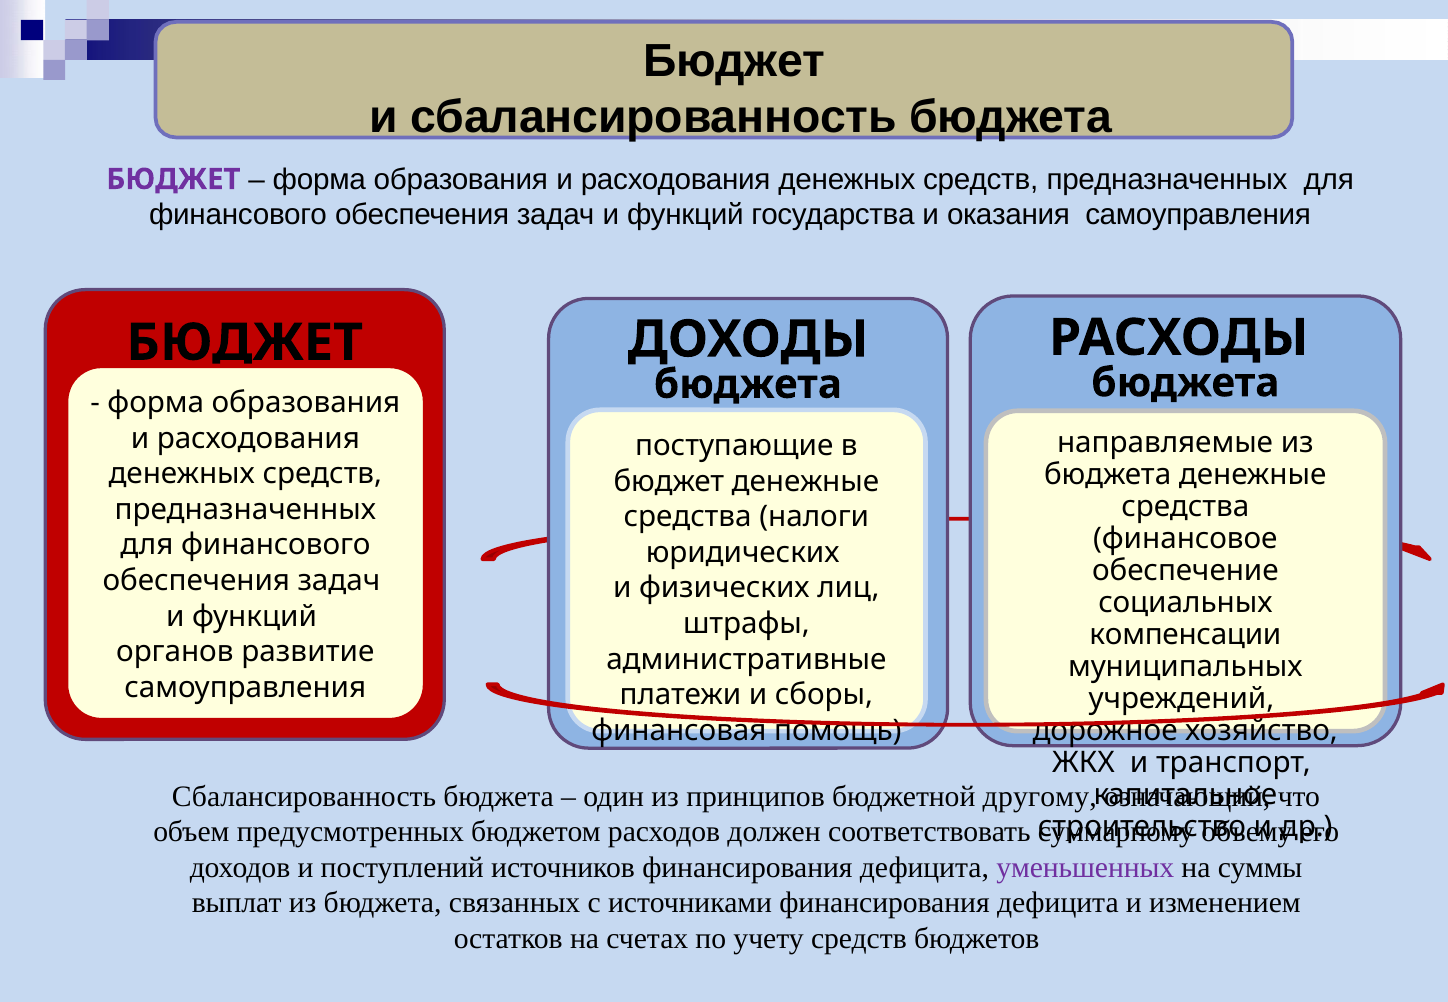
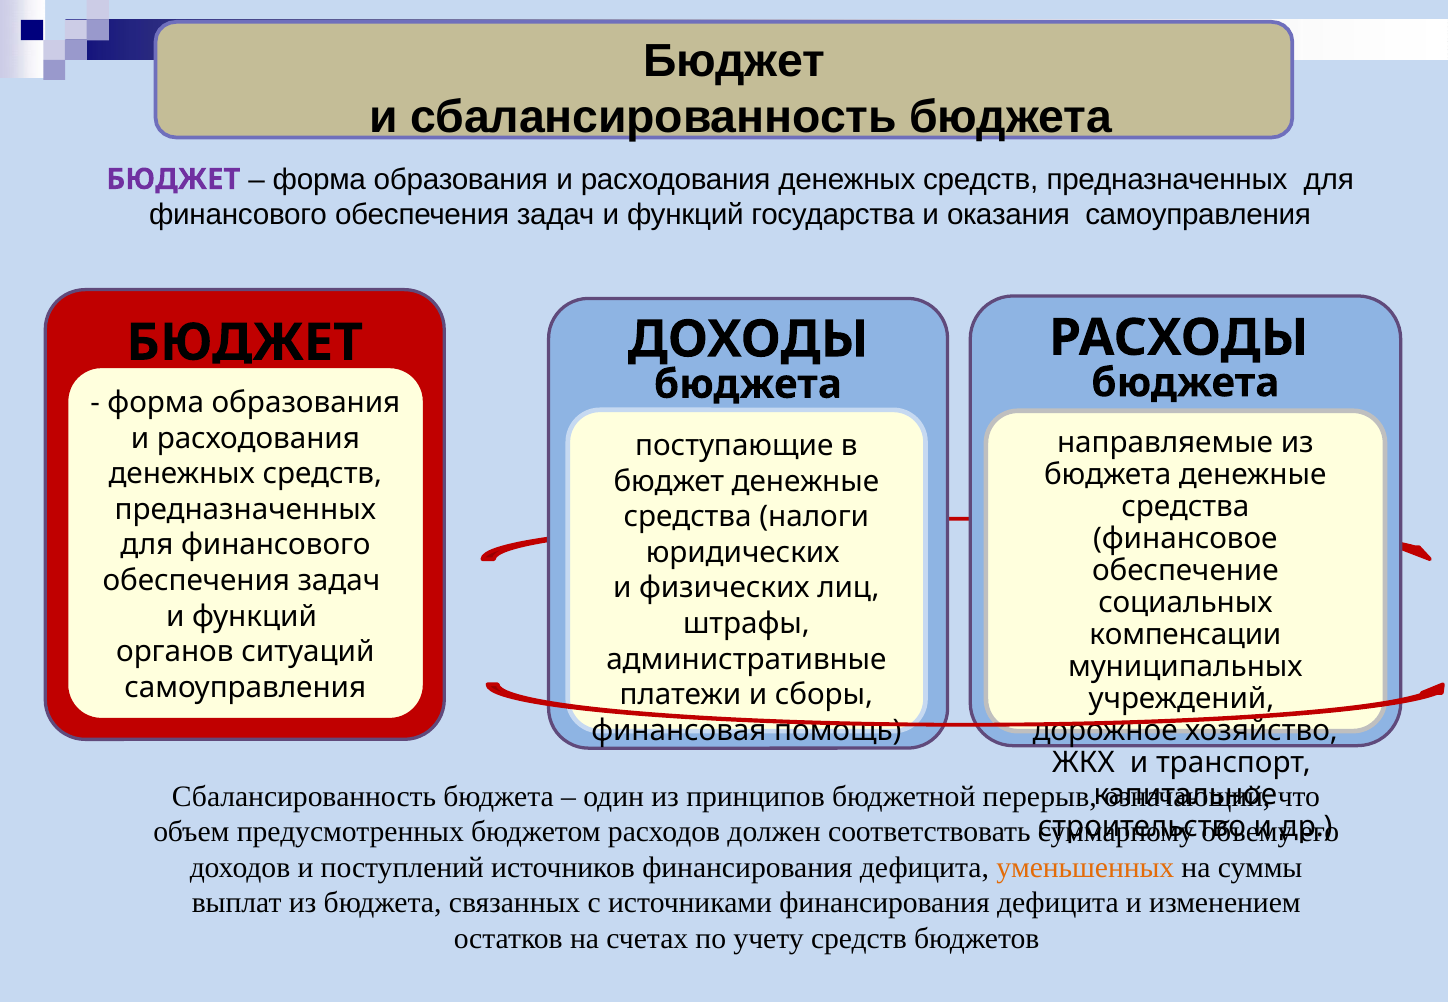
развитие: развитие -> ситуаций (308, 652)
другому: другому -> перерыв (1040, 797)
уменьшенных colour: purple -> orange (1085, 868)
